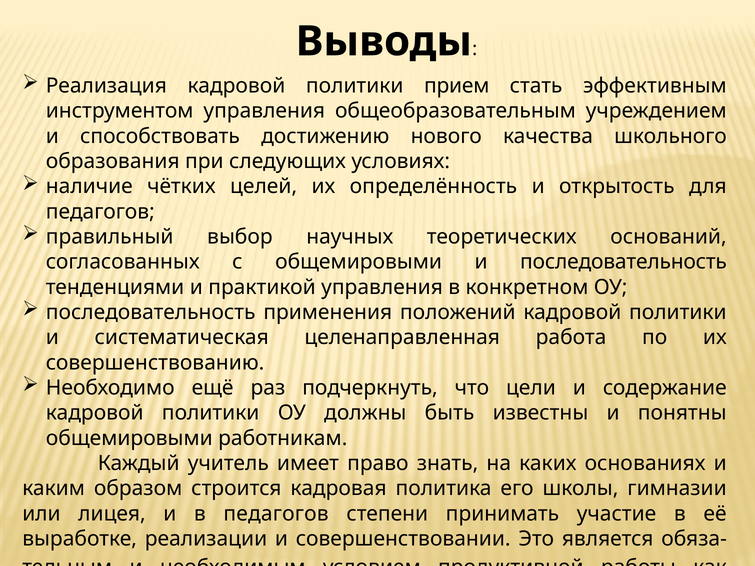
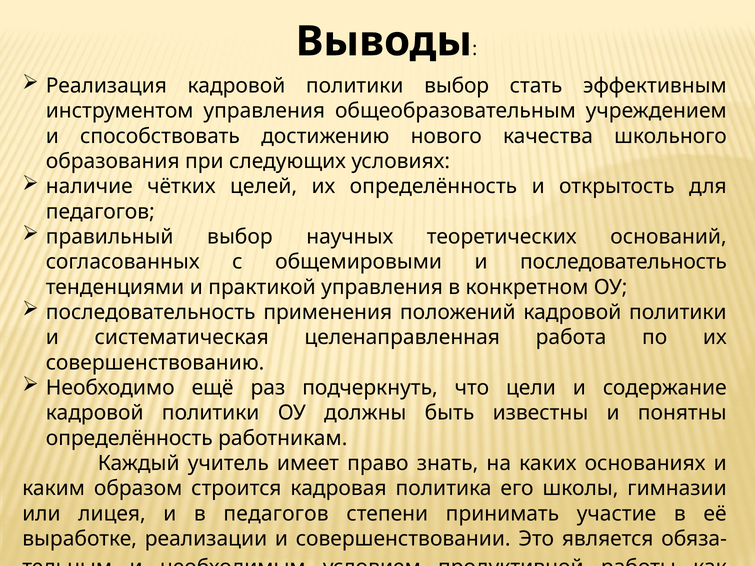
политики прием: прием -> выбор (457, 86)
общемировыми: общемировыми -> определённость (129, 438)
